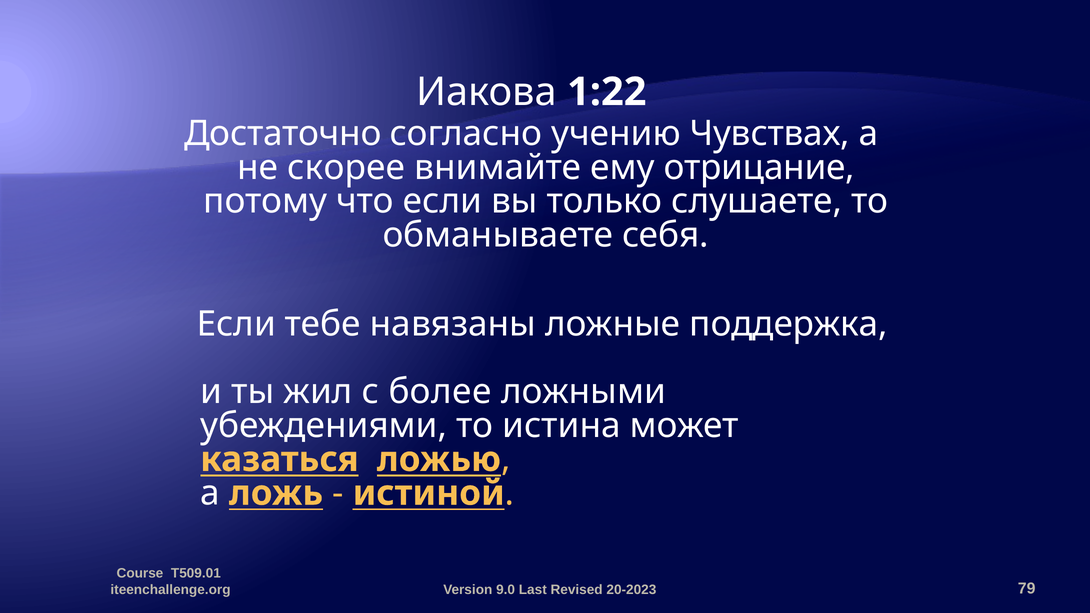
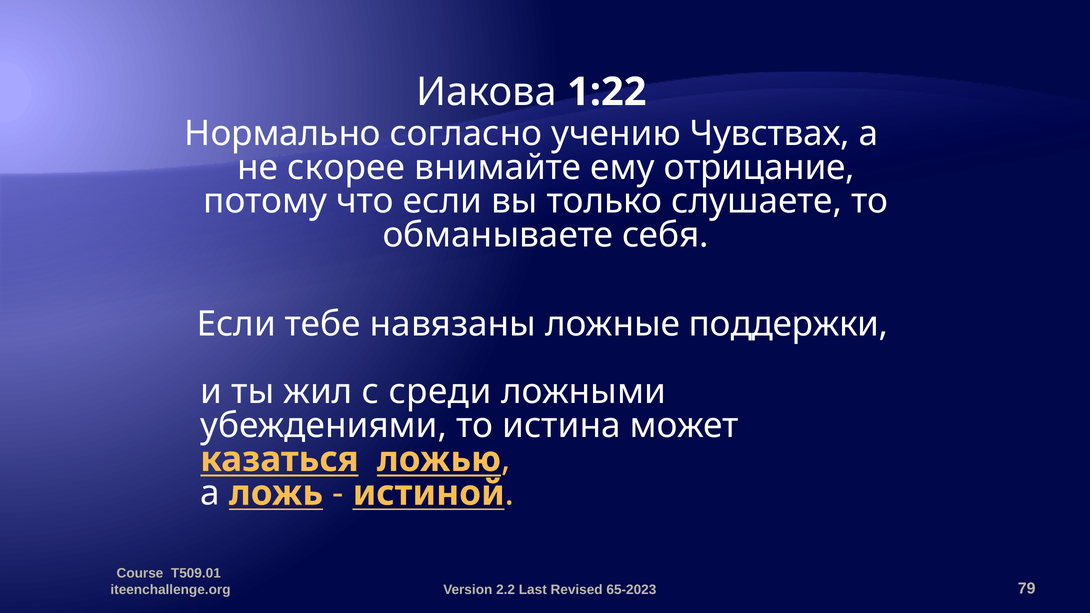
Достаточно: Достаточно -> Нормально (283, 134)
поддержка: поддержка -> поддержки (789, 324)
более: более -> среди (440, 392)
9.0: 9.0 -> 2.2 (506, 590)
20-2023: 20-2023 -> 65-2023 (631, 590)
